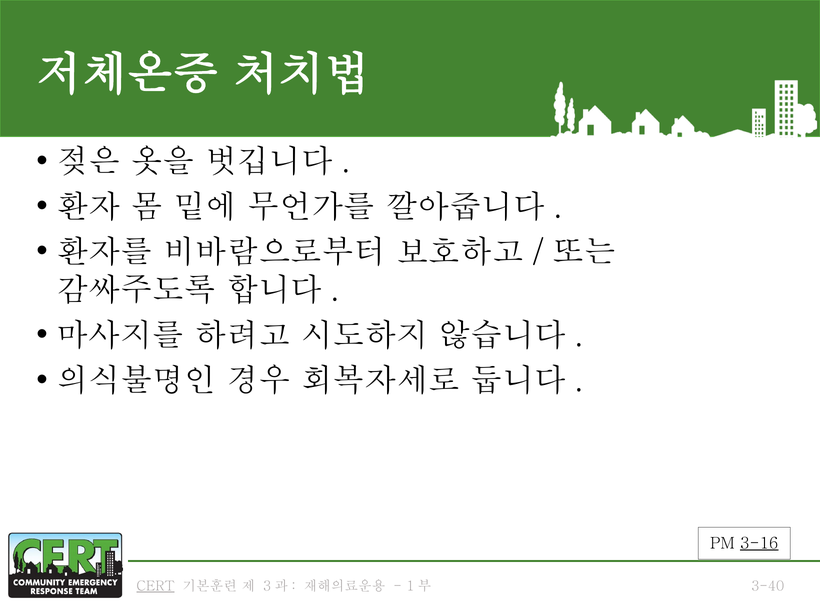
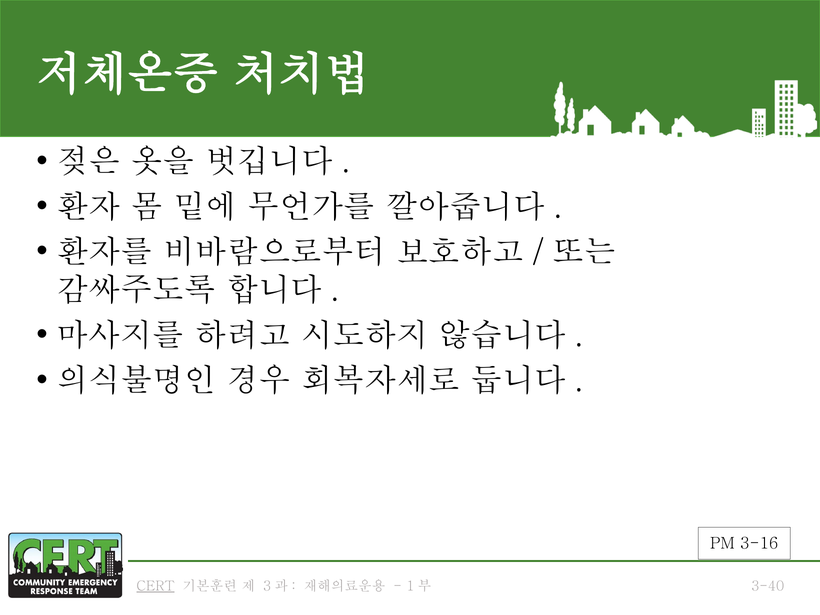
3-16 underline: present -> none (759, 543)
